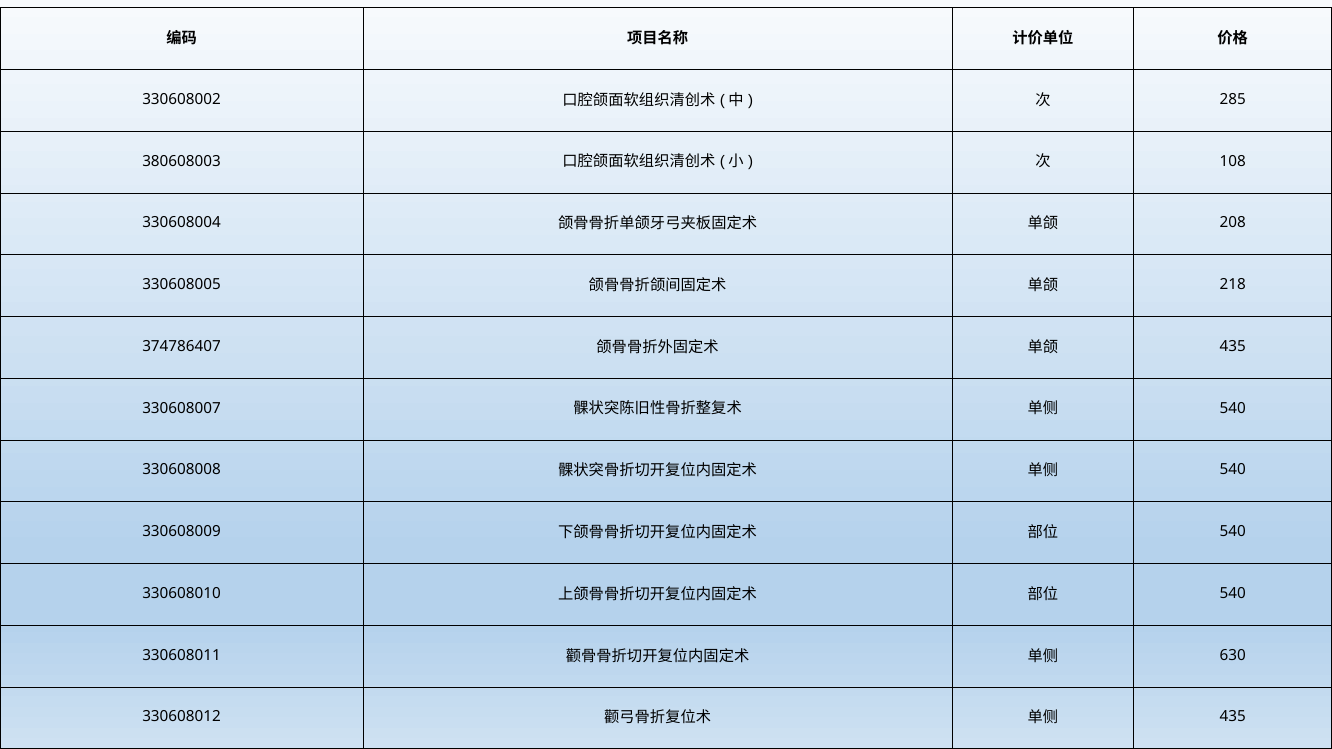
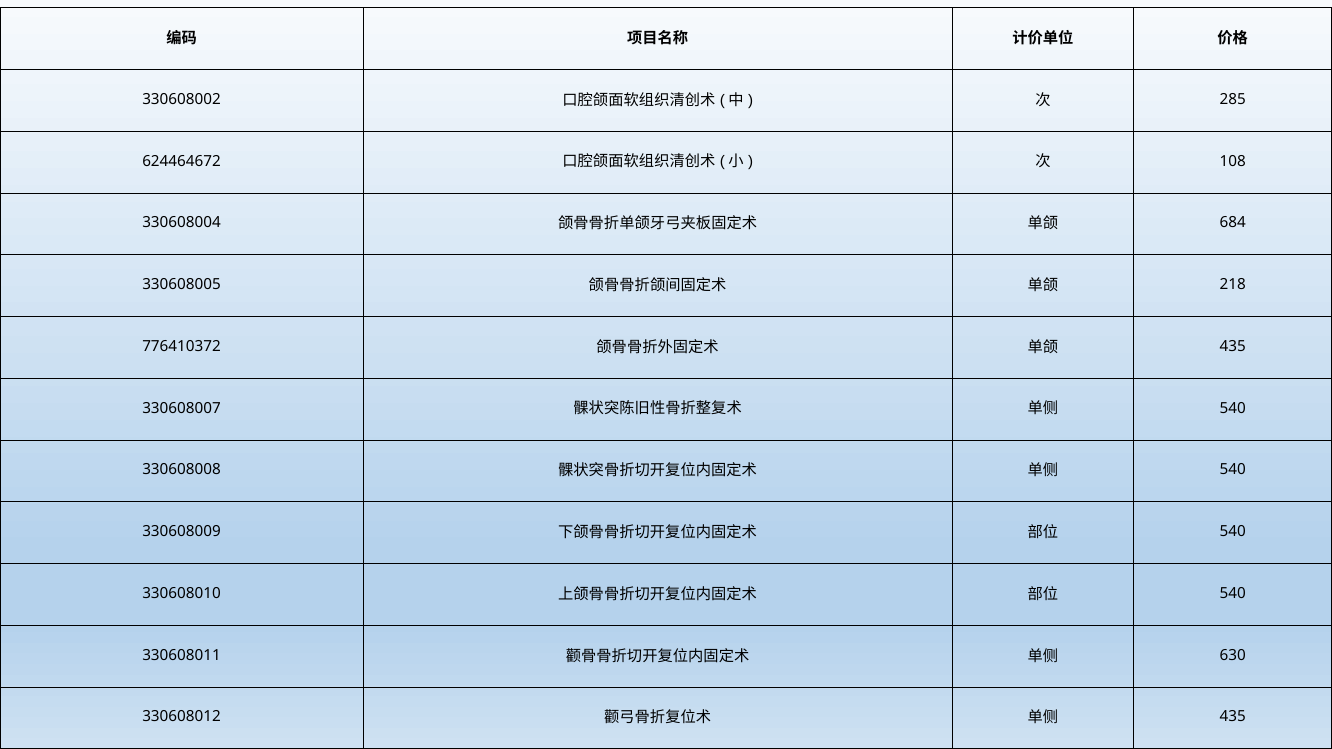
380608003: 380608003 -> 624464672 (182, 161)
208: 208 -> 684 (1233, 223)
374786407: 374786407 -> 776410372 (182, 346)
